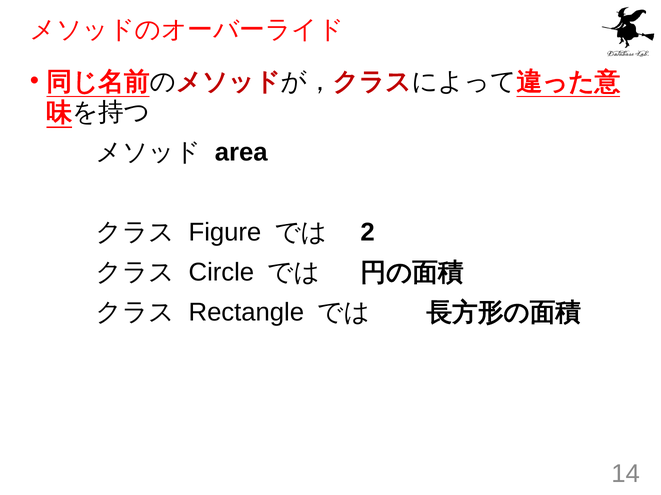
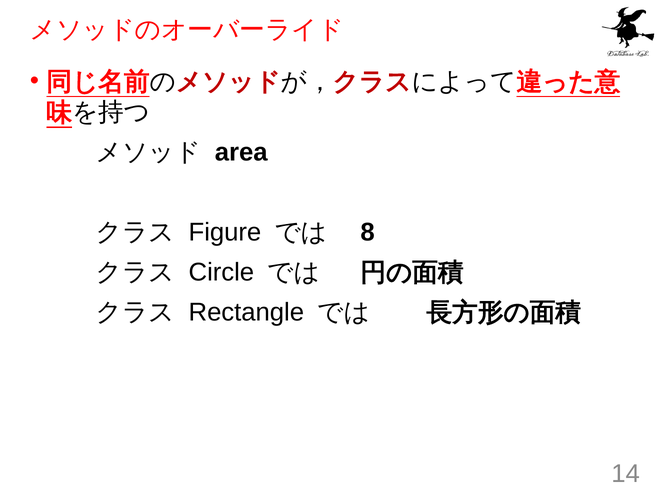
2: 2 -> 8 (368, 233)
